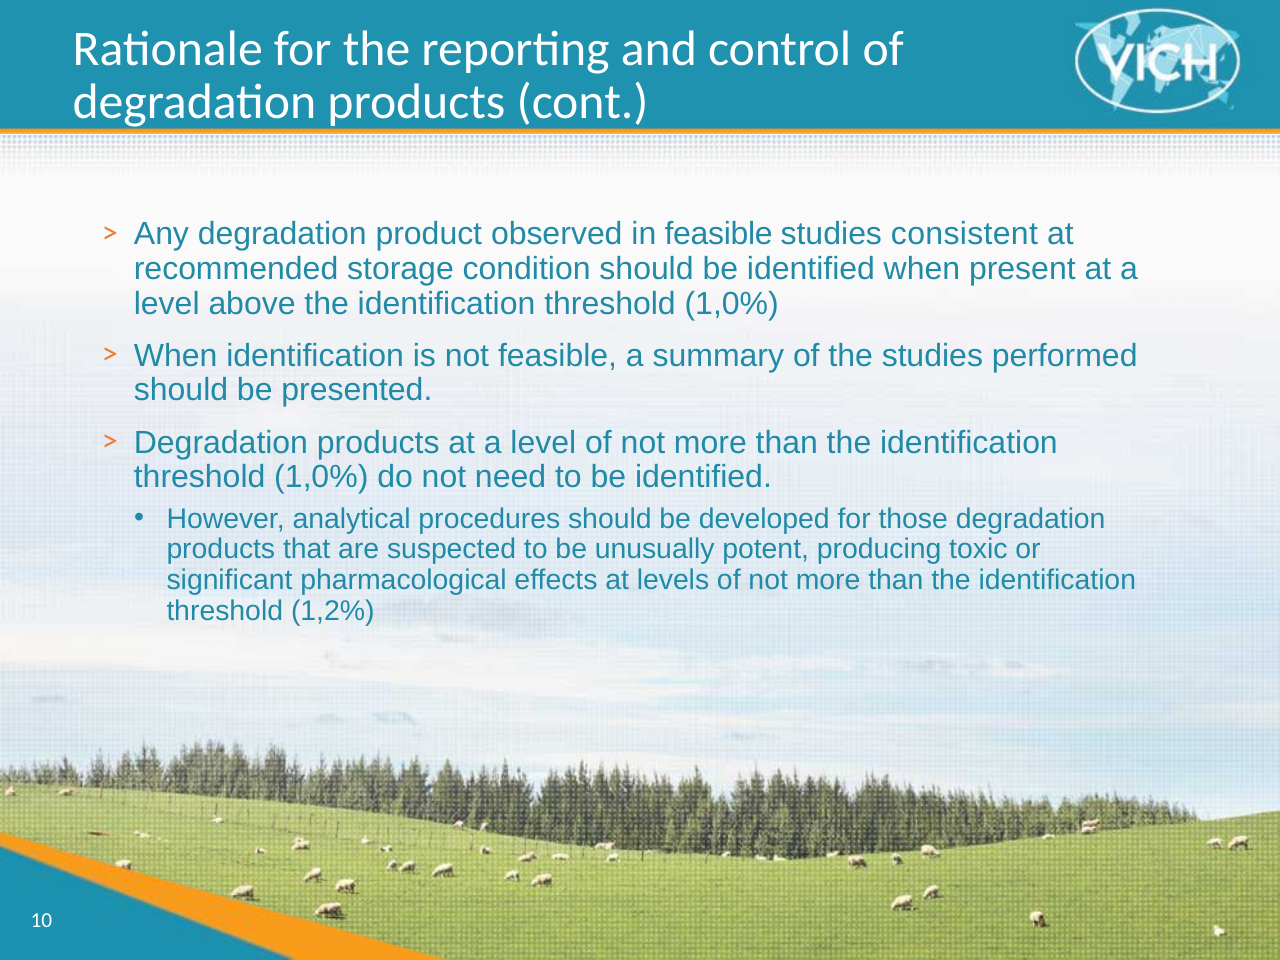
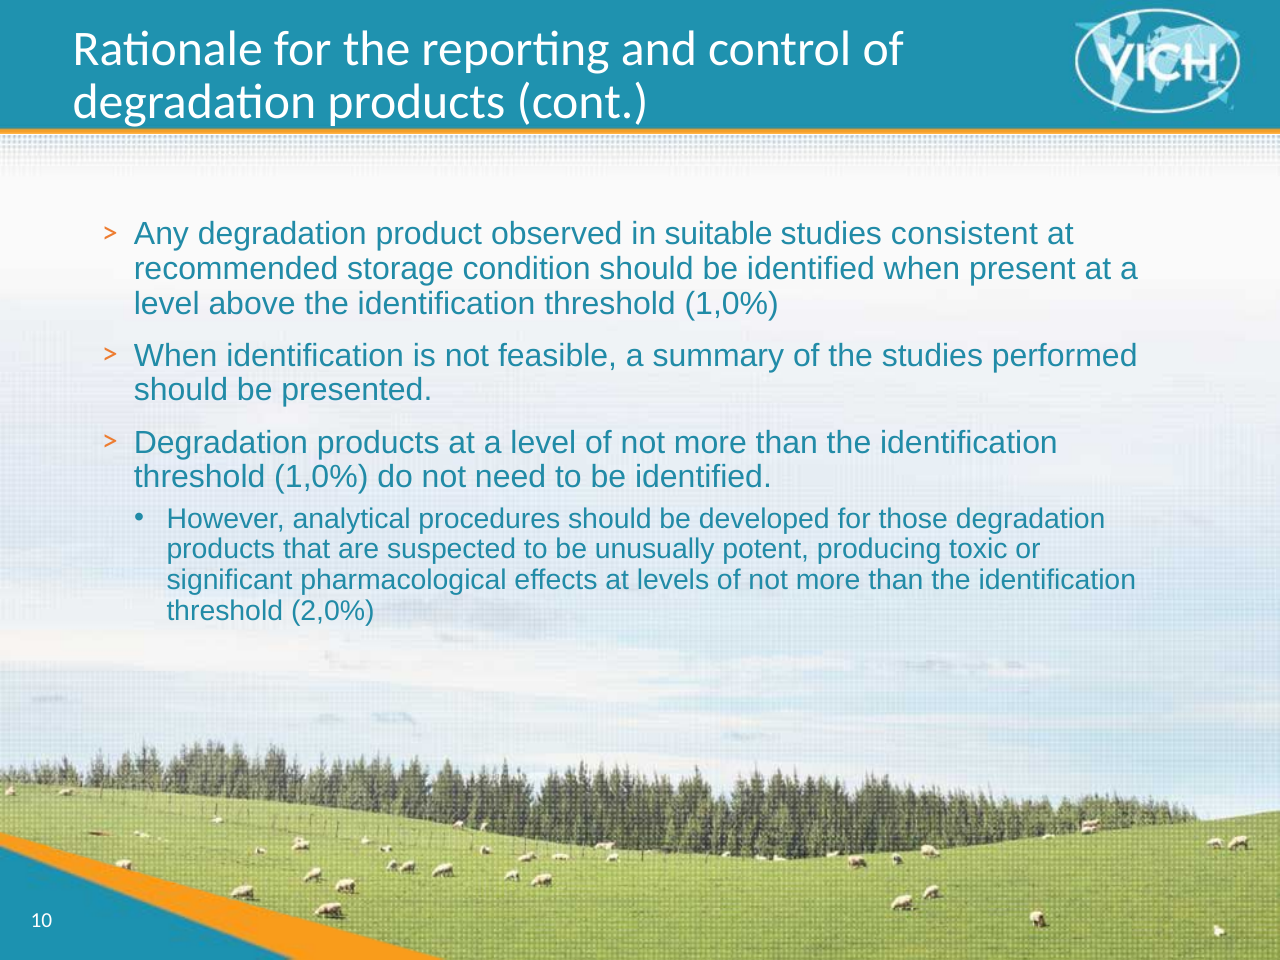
in feasible: feasible -> suitable (719, 234)
1,2%: 1,2% -> 2,0% (333, 611)
